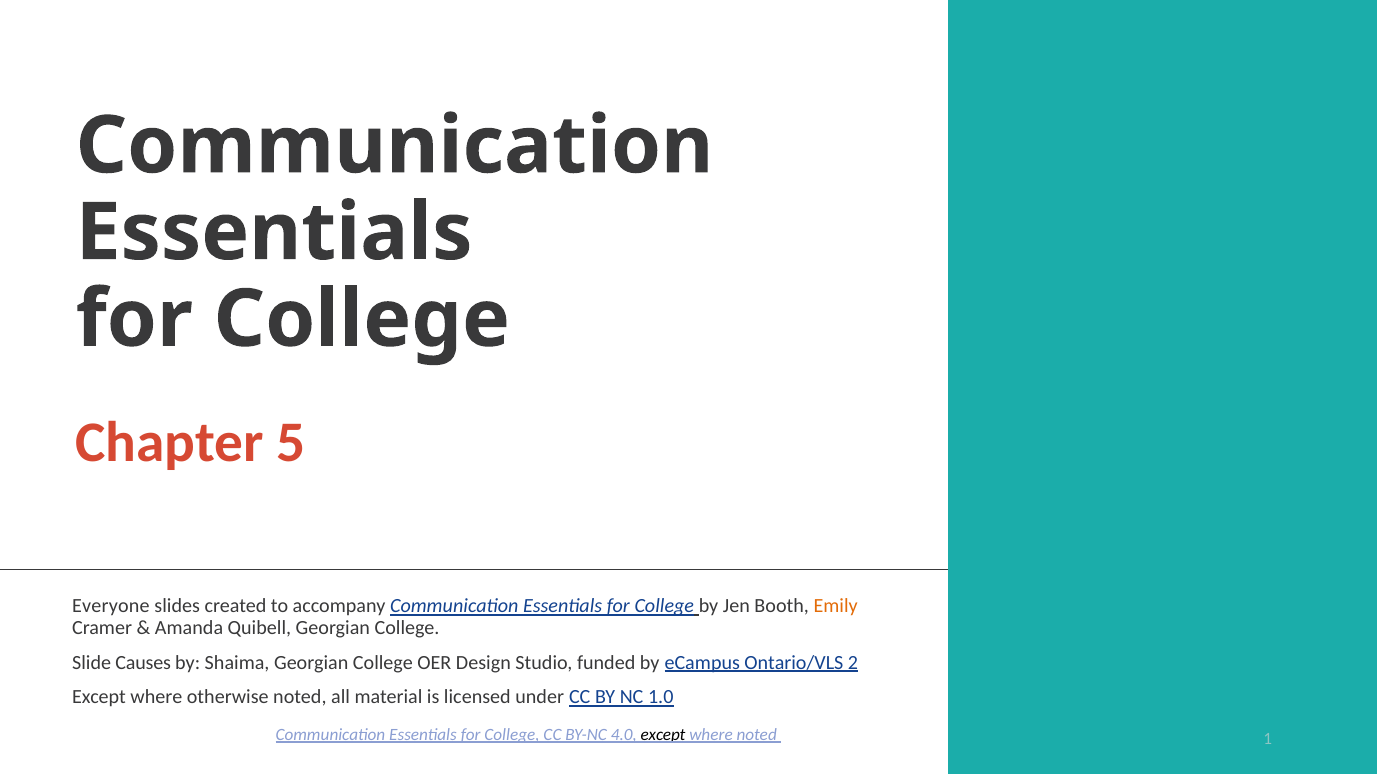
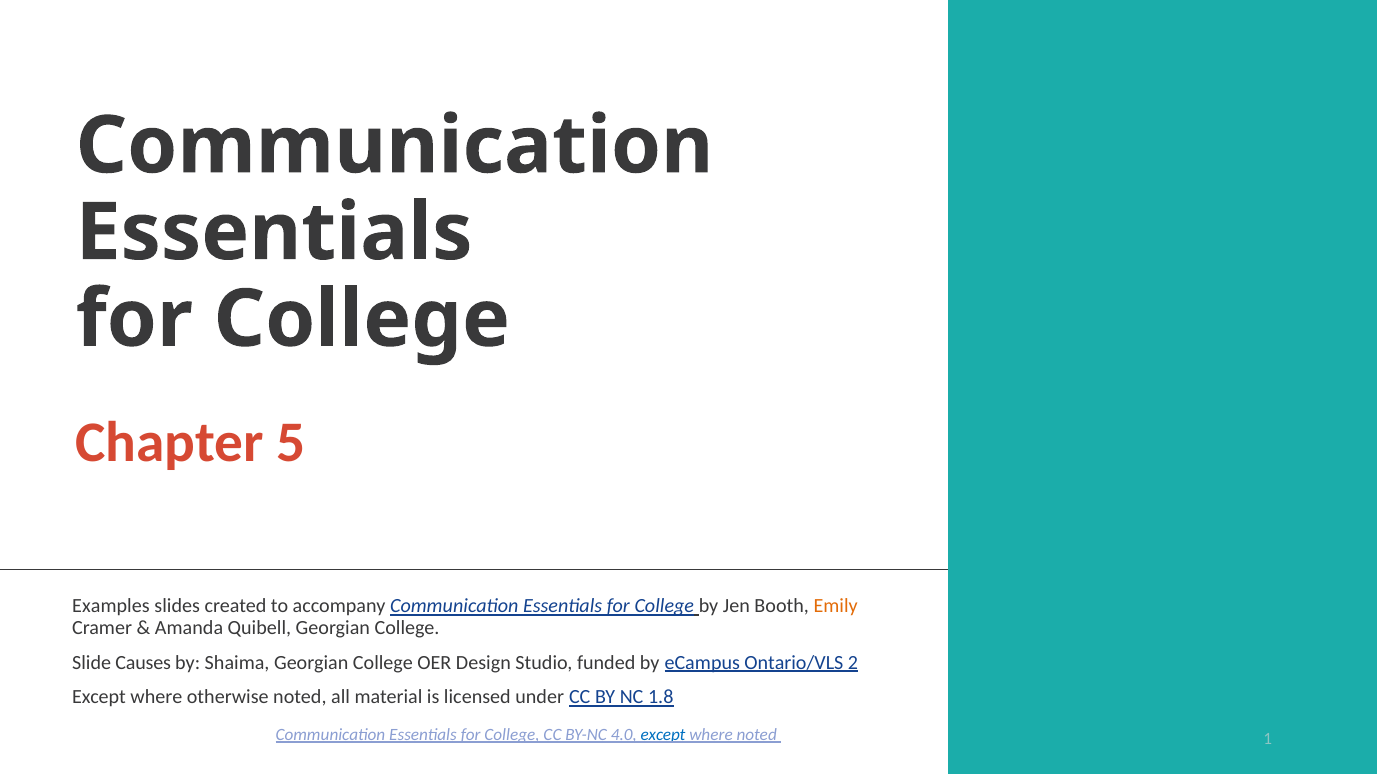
Everyone: Everyone -> Examples (111, 606)
1.0: 1.0 -> 1.8 (661, 698)
except colour: black -> blue (663, 735)
